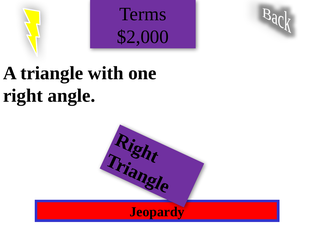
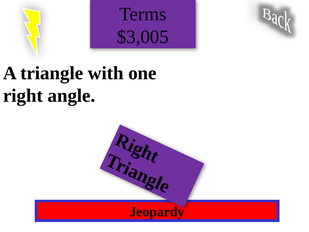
$2,000: $2,000 -> $3,005 (143, 37)
